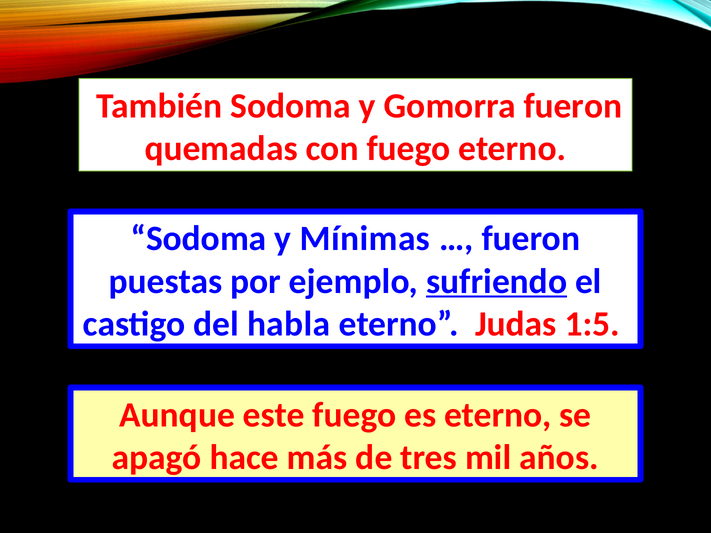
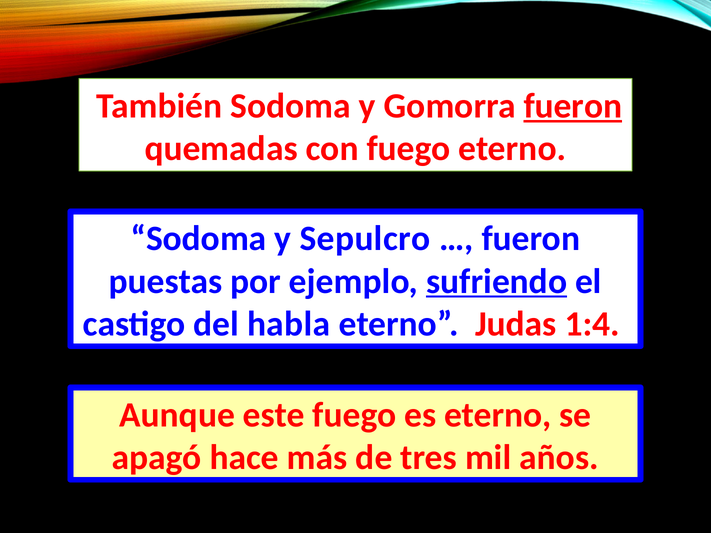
fueron underline: none -> present (573, 106)
Mínimas: Mínimas -> Sepulcro (365, 239)
1:5: 1:5 -> 1:4 (592, 324)
